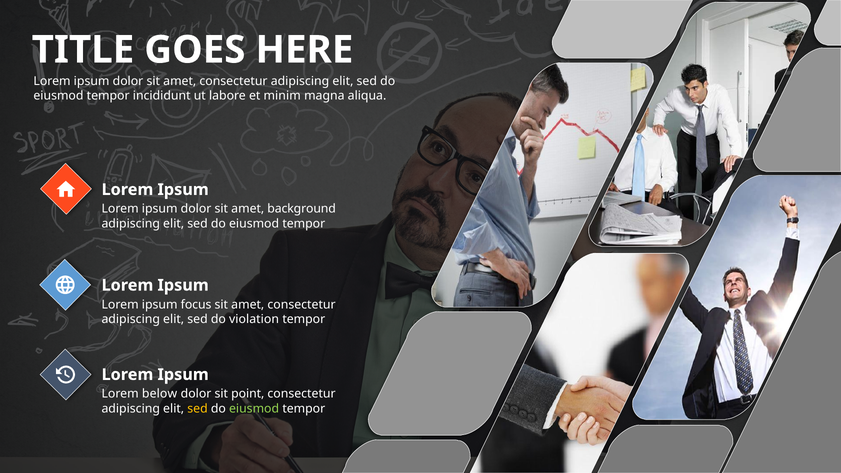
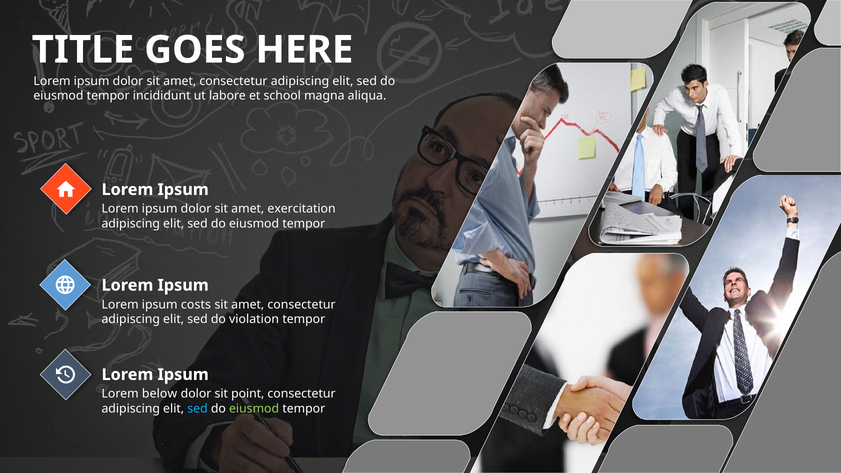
minim: minim -> school (282, 96)
background: background -> exercitation (302, 209)
focus: focus -> costs (196, 305)
sed colour: yellow -> light blue (198, 409)
